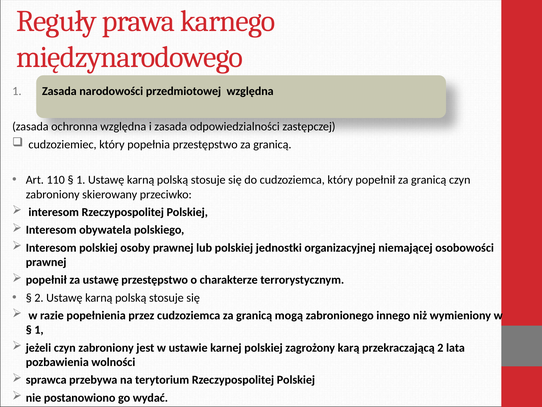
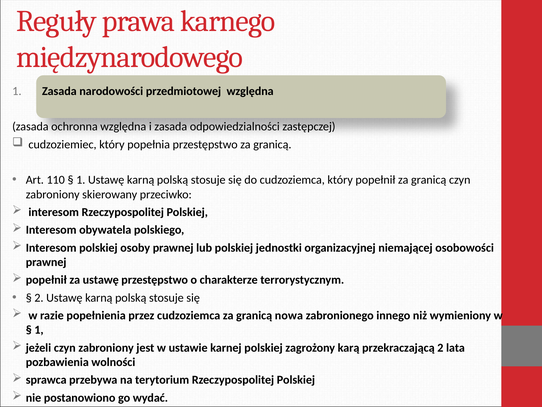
mogą: mogą -> nowa (289, 315)
